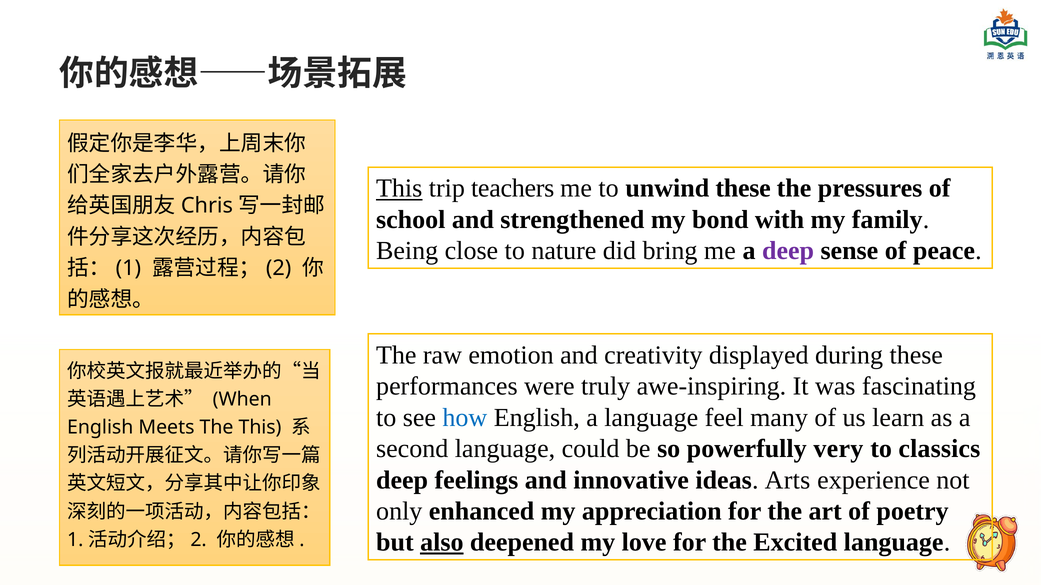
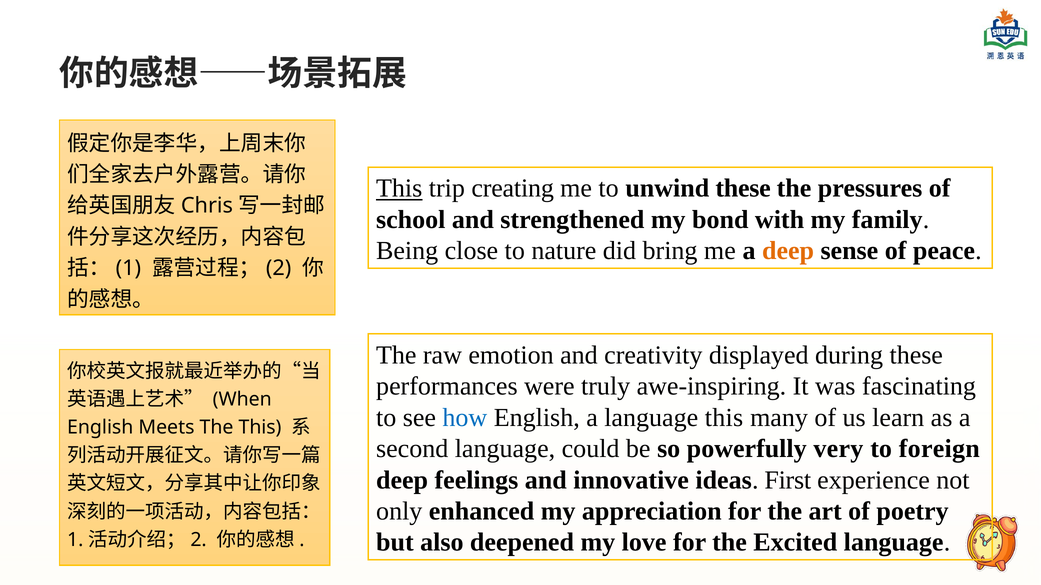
teachers: teachers -> creating (513, 189)
deep colour: purple -> orange (788, 251)
language feel: feel -> this (724, 418)
classics: classics -> foreign (939, 449)
Arts: Arts -> First (788, 480)
also underline: present -> none (442, 543)
